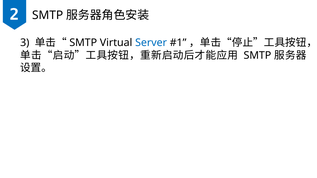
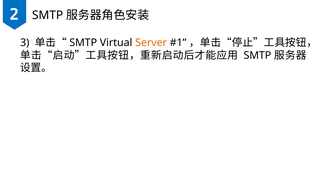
Server colour: blue -> orange (151, 43)
